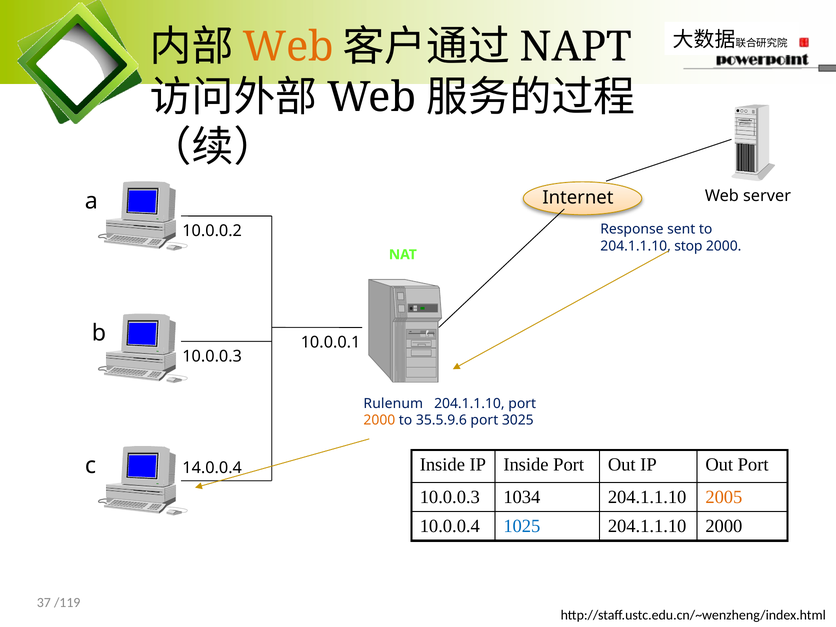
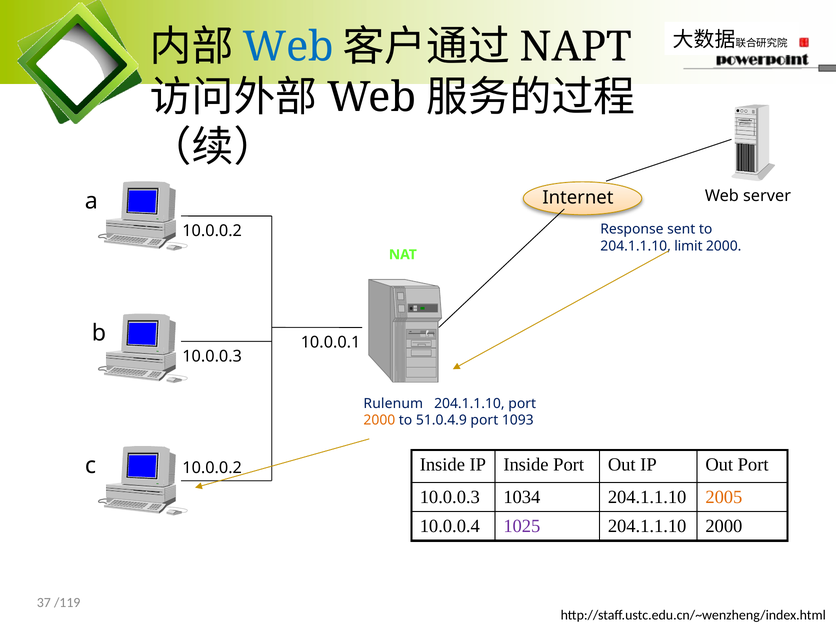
Web colour: orange -> blue (288, 47)
stop: stop -> limit (688, 246)
35.5.9.6: 35.5.9.6 -> 51.0.4.9 (441, 420)
3025: 3025 -> 1093 (518, 420)
14.0.0.4: 14.0.0.4 -> 10.0.0.2 (212, 468)
1025 colour: blue -> purple (522, 526)
